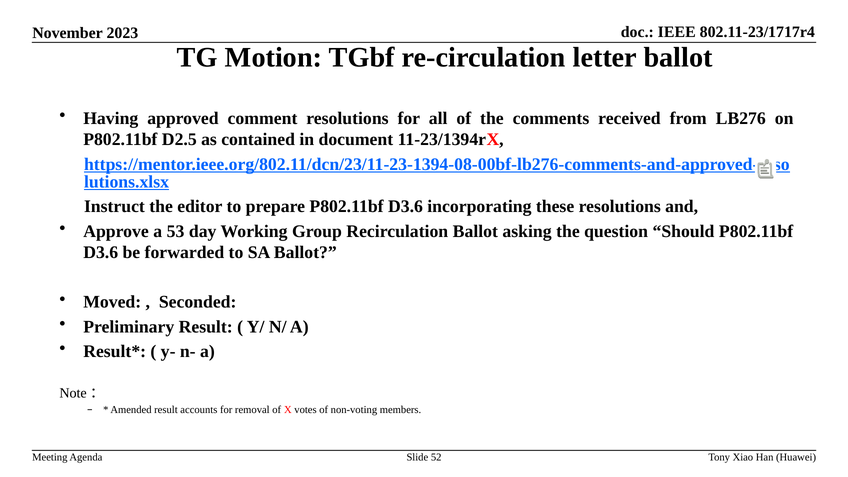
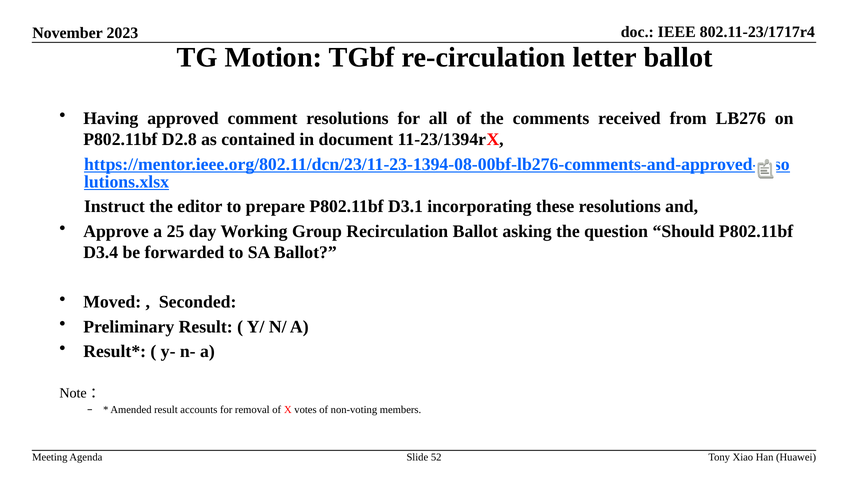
D2.5: D2.5 -> D2.8 (179, 139)
prepare P802.11bf D3.6: D3.6 -> D3.1 (405, 207)
53: 53 -> 25 (176, 231)
D3.6: D3.6 -> D3.4 (101, 253)
